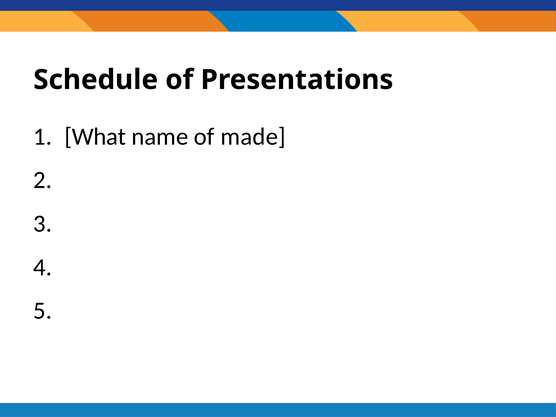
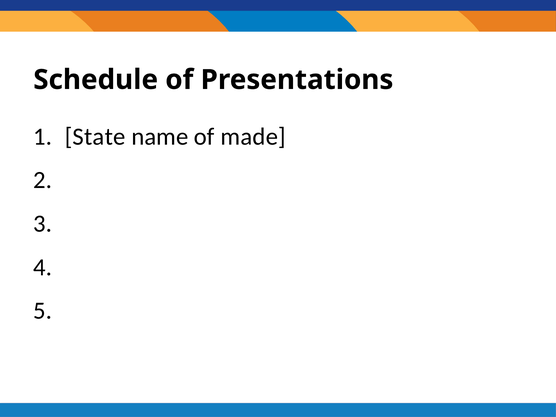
What: What -> State (95, 137)
